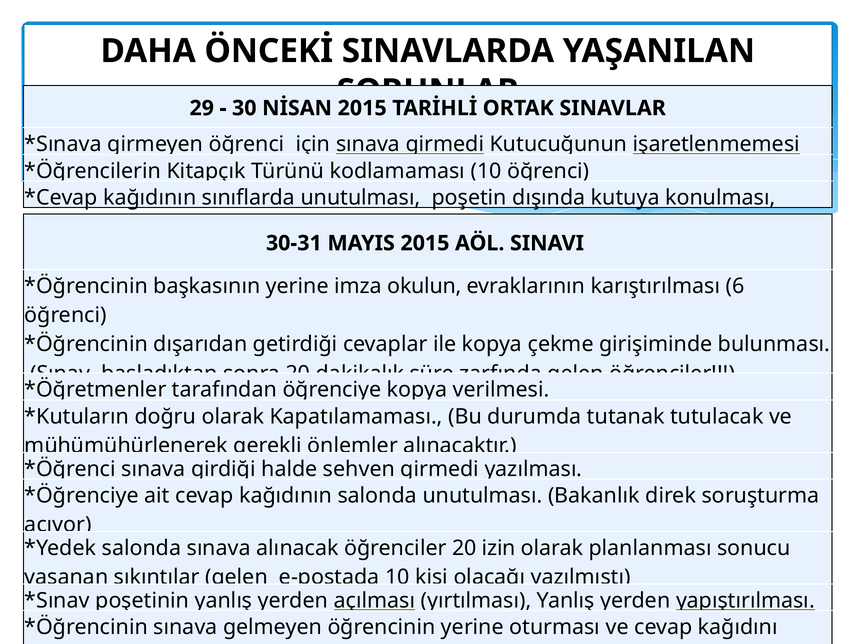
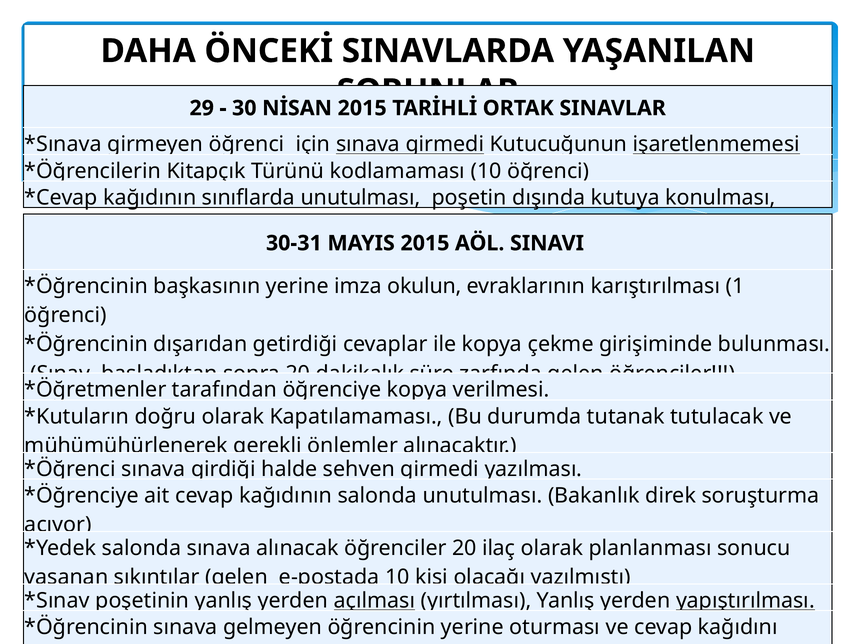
6: 6 -> 1 (735, 286)
izin: izin -> ilaç (499, 548)
